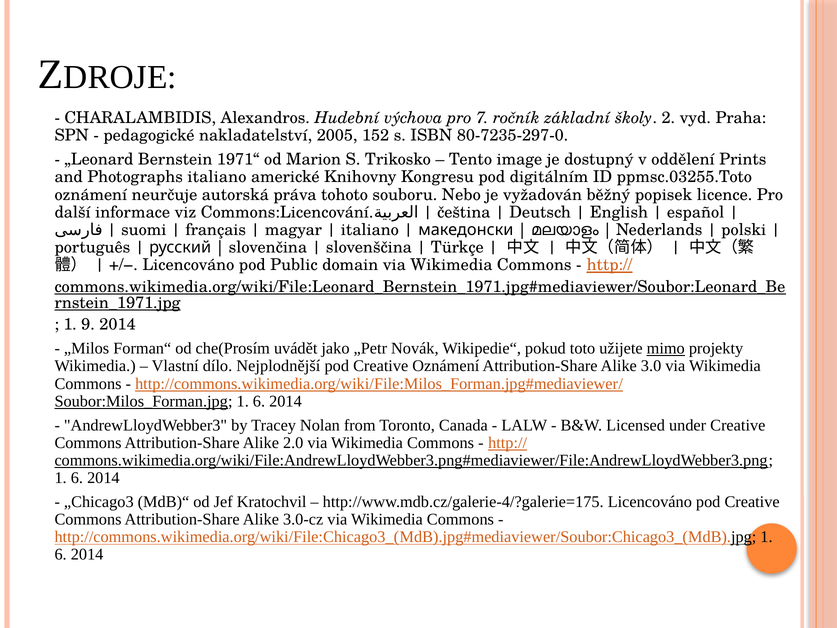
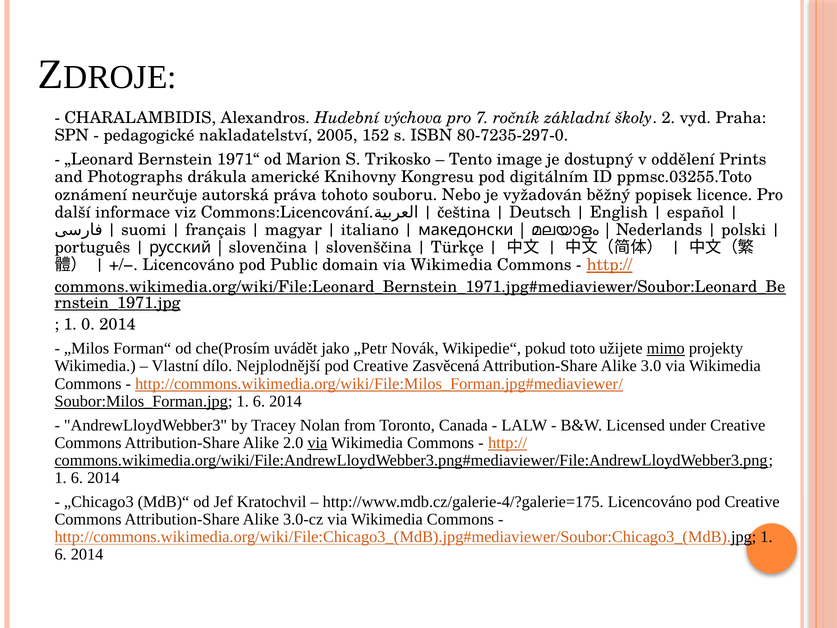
Photographs italiano: italiano -> drákula (217, 177)
9: 9 -> 0 (88, 324)
Creative Oznámení: Oznámení -> Zasvěcená (446, 366)
via underline: none -> present (317, 443)
